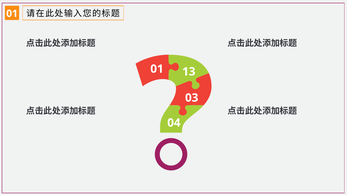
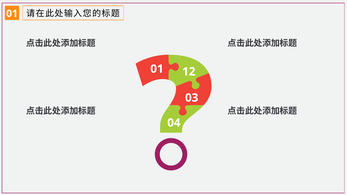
13: 13 -> 12 (189, 72)
